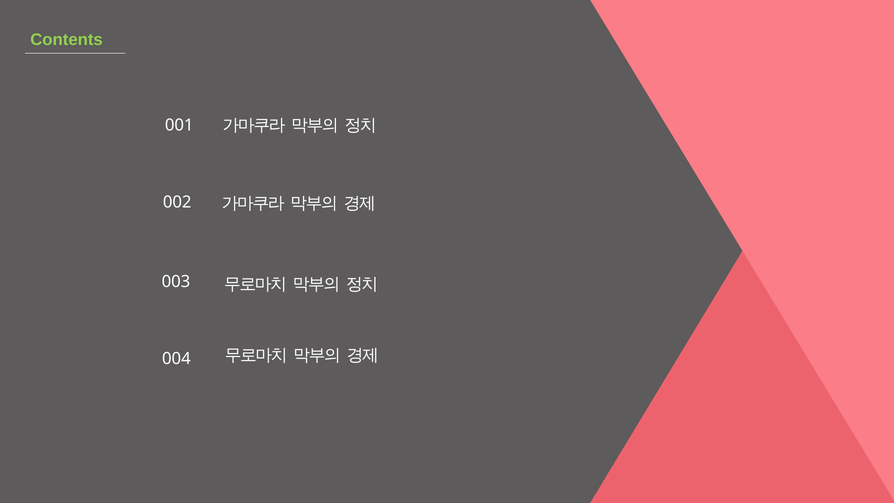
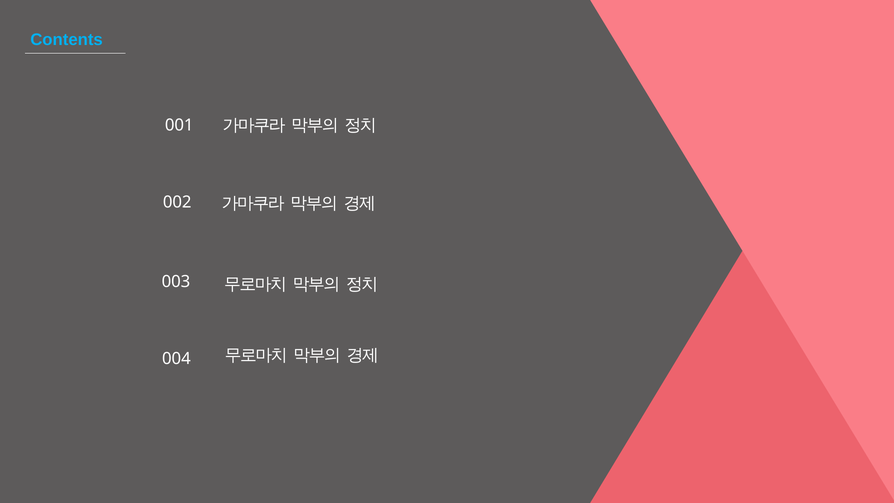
Contents colour: light green -> light blue (67, 40)
